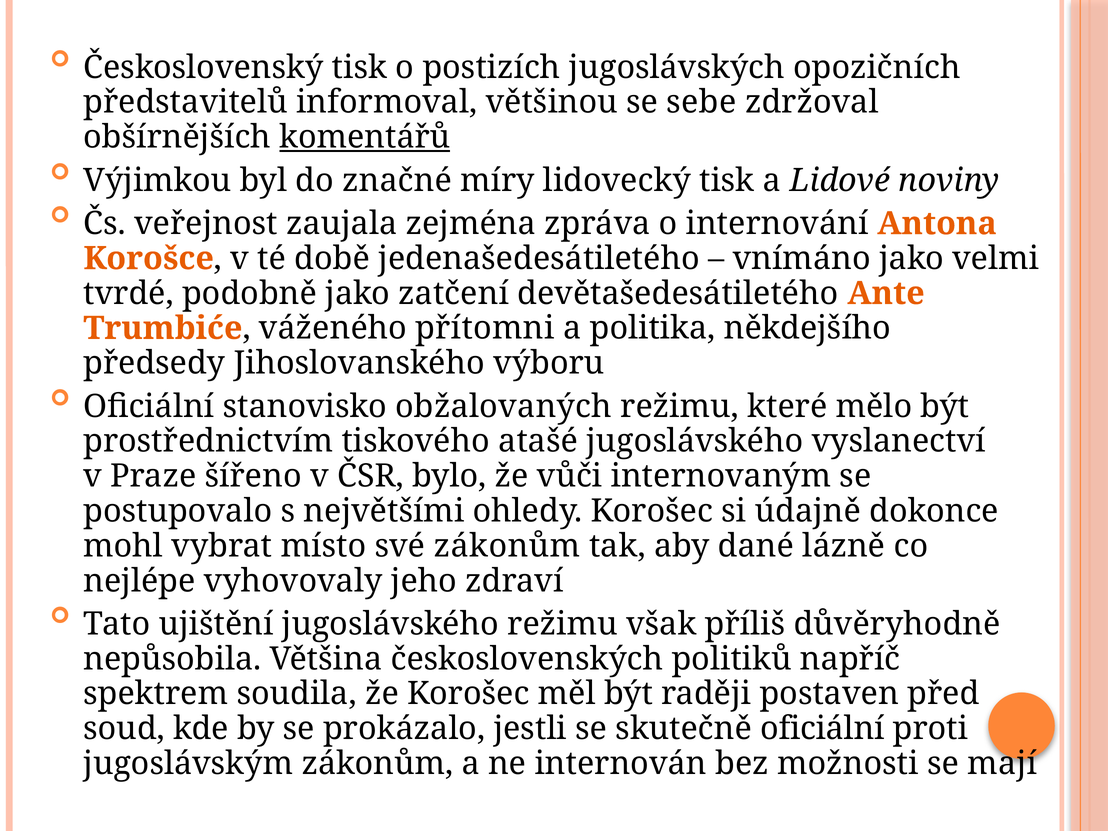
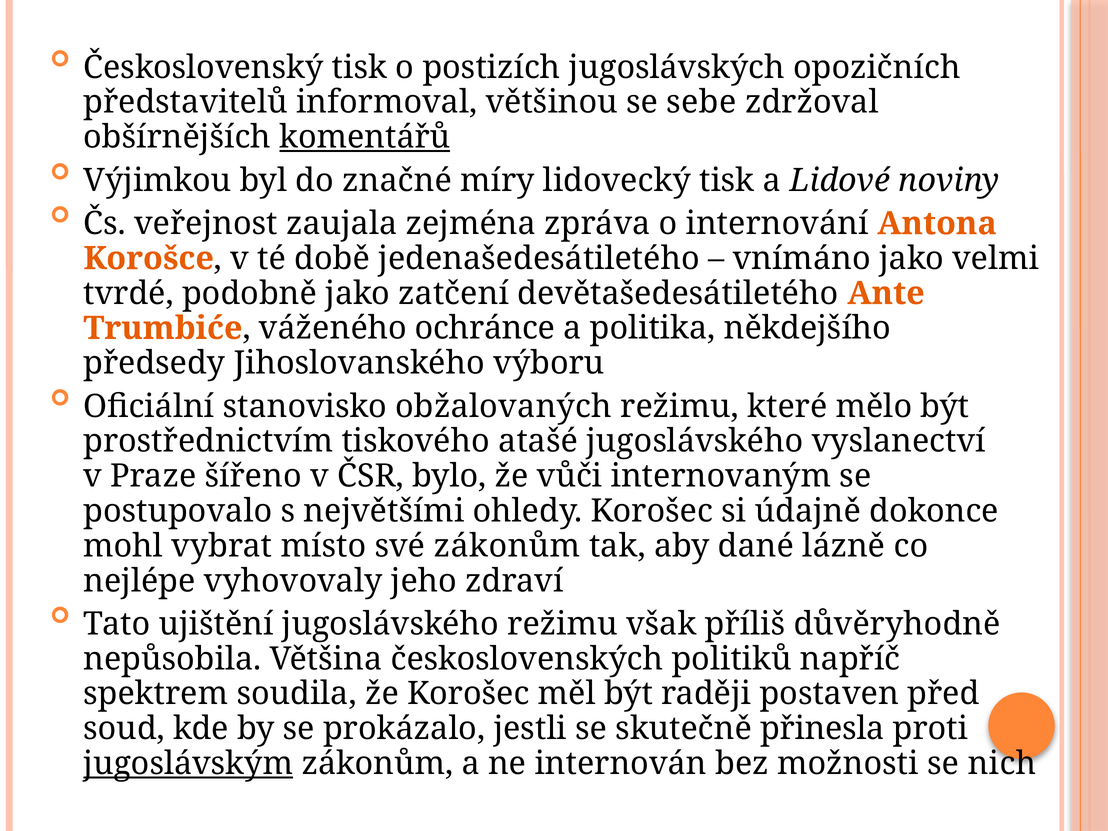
přítomni: přítomni -> ochránce (485, 328)
skutečně oficiální: oficiální -> přinesla (822, 729)
jugoslávským underline: none -> present (188, 764)
mají: mají -> nich (1002, 764)
